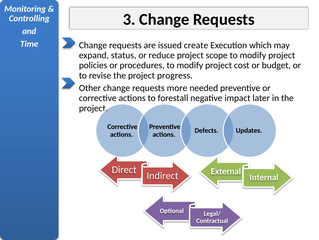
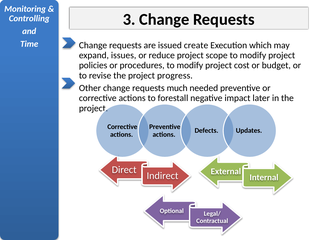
status: status -> issues (124, 55)
more: more -> much (177, 88)
